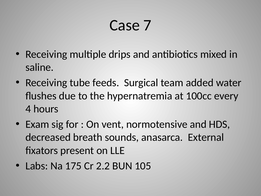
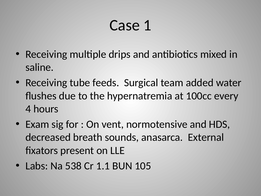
7: 7 -> 1 (147, 25)
175: 175 -> 538 (73, 166)
2.2: 2.2 -> 1.1 (103, 166)
